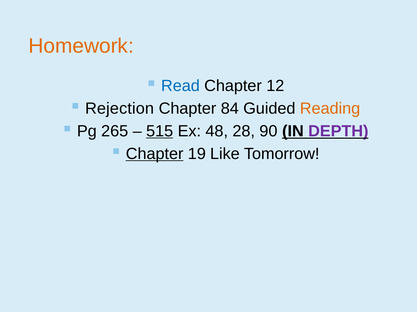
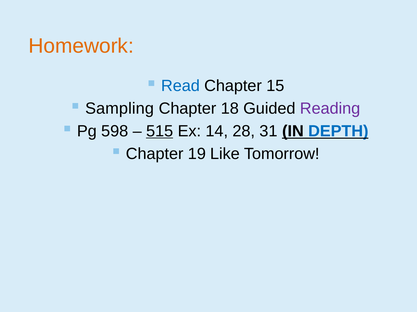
12: 12 -> 15 (275, 86)
Rejection: Rejection -> Sampling (120, 109)
84: 84 -> 18 (230, 109)
Reading colour: orange -> purple (330, 109)
265: 265 -> 598 (115, 131)
48: 48 -> 14 (217, 131)
90: 90 -> 31 (268, 131)
DEPTH colour: purple -> blue (338, 131)
Chapter underline: present -> none (155, 154)
